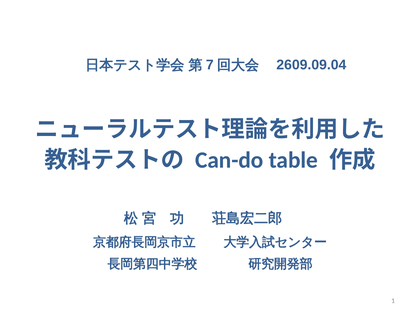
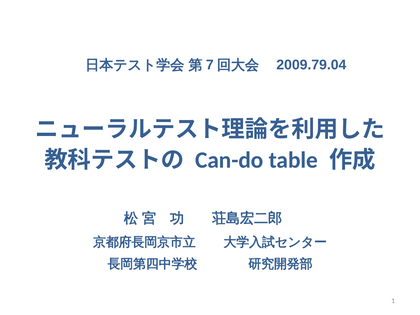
2609.09.04: 2609.09.04 -> 2009.79.04 (311, 65)
